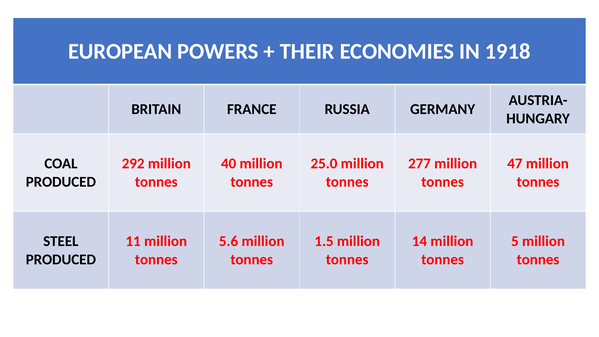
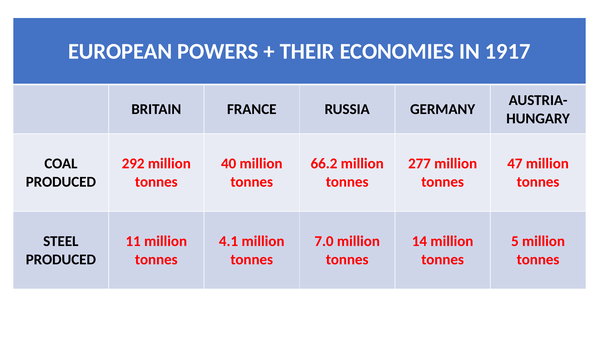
1918: 1918 -> 1917 (508, 51)
25.0: 25.0 -> 66.2 (324, 163)
5.6: 5.6 -> 4.1 (229, 241)
1.5: 1.5 -> 7.0 (324, 241)
